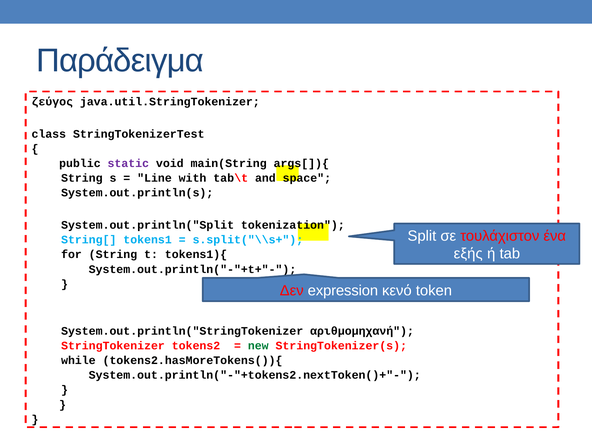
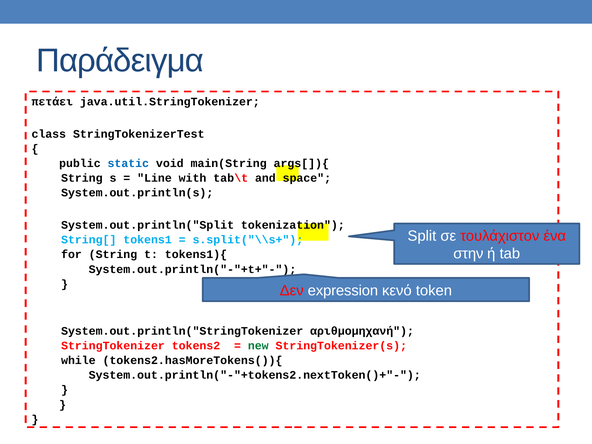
ζεύγος: ζεύγος -> πετάει (52, 102)
static colour: purple -> blue (128, 163)
εξής: εξής -> στην (468, 254)
